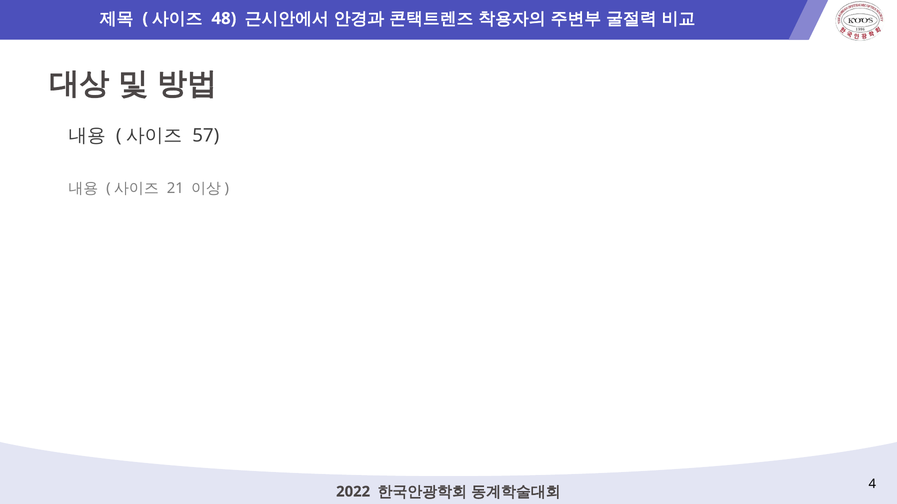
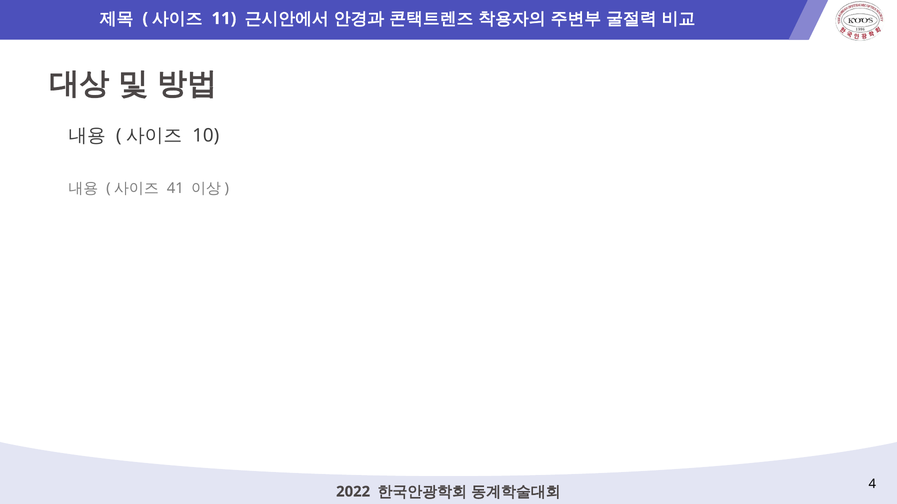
48: 48 -> 11 (224, 19)
57: 57 -> 10 (206, 136)
21: 21 -> 41 (175, 189)
